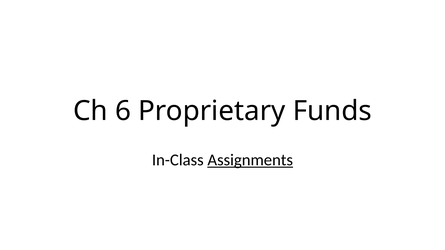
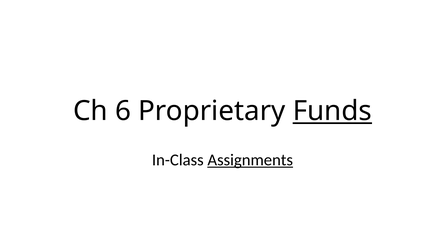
Funds underline: none -> present (332, 111)
